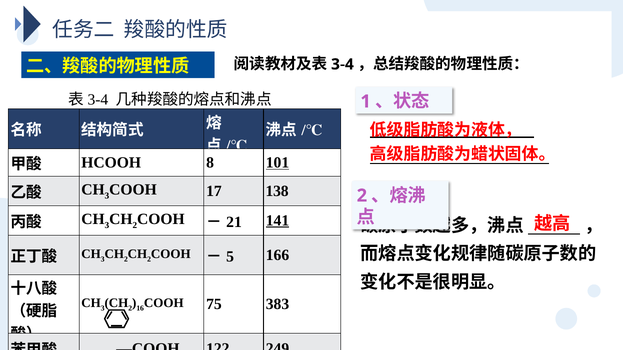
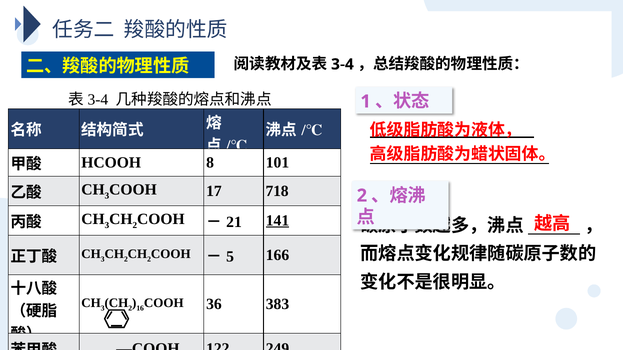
101 underline: present -> none (278, 163)
138: 138 -> 718 (277, 191)
75: 75 -> 36 (214, 304)
